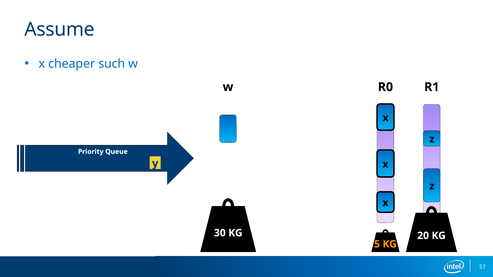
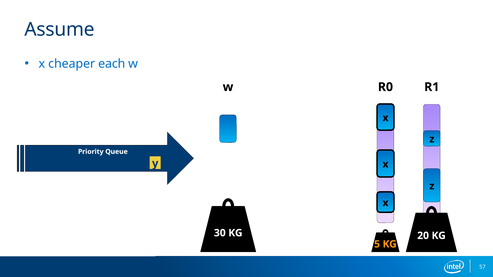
such: such -> each (112, 64)
